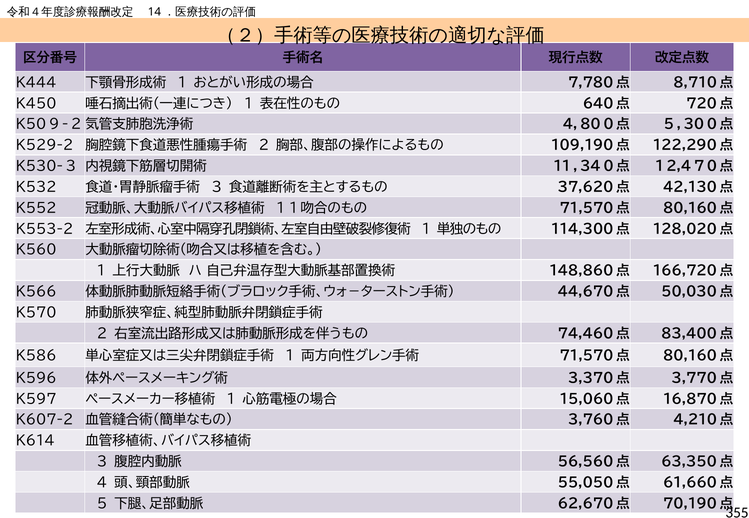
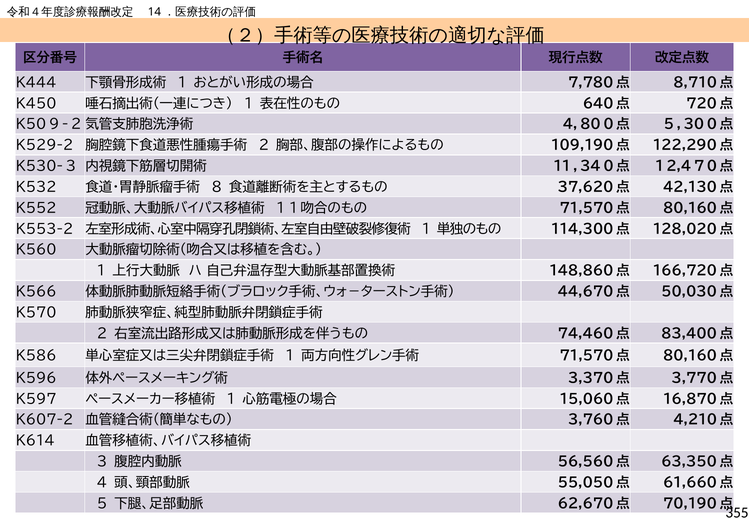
3: 3 -> 8 (217, 187)
